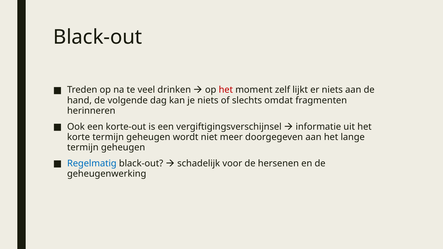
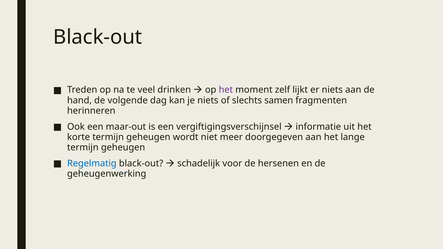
het colour: red -> purple (226, 90)
omdat: omdat -> samen (279, 100)
korte-out: korte-out -> maar-out (126, 127)
